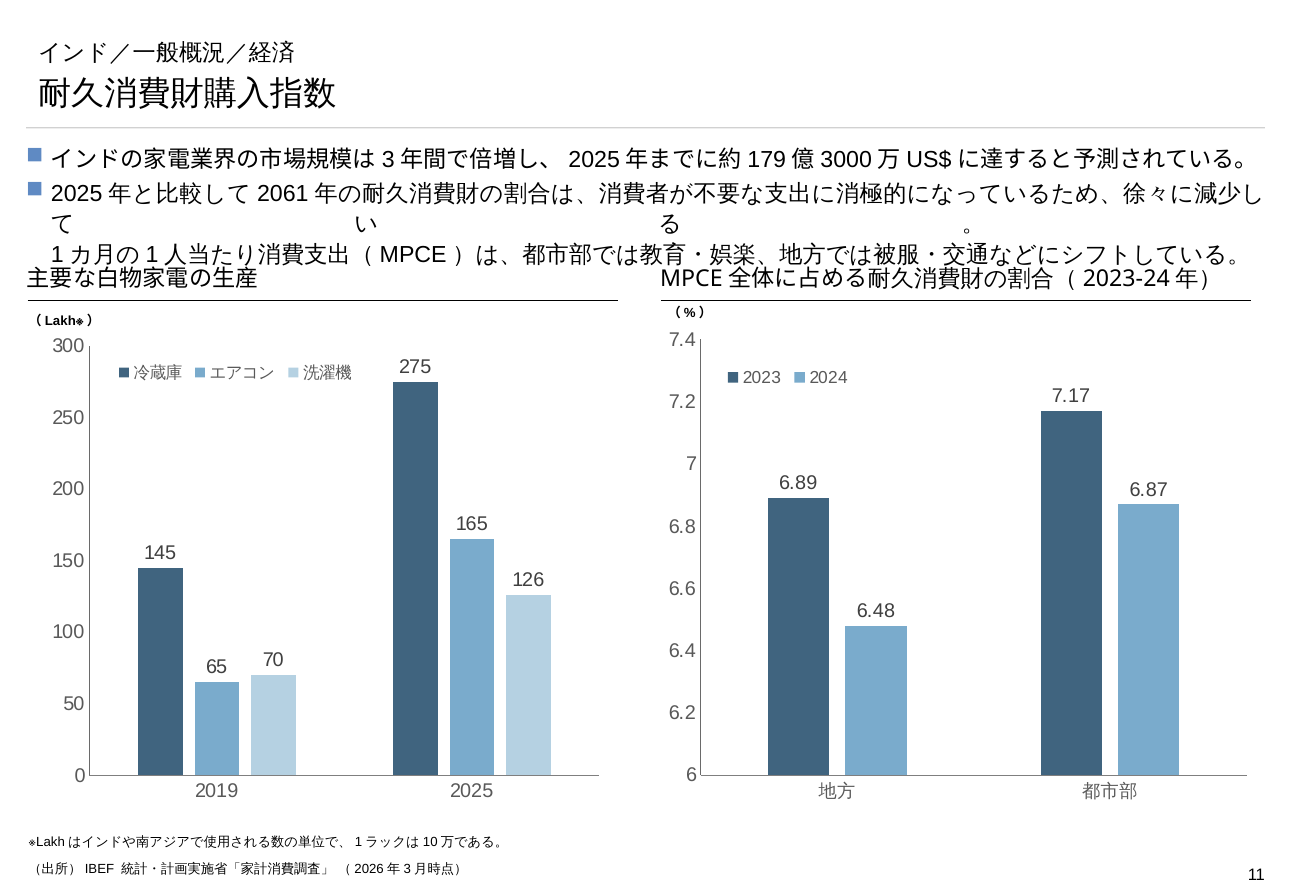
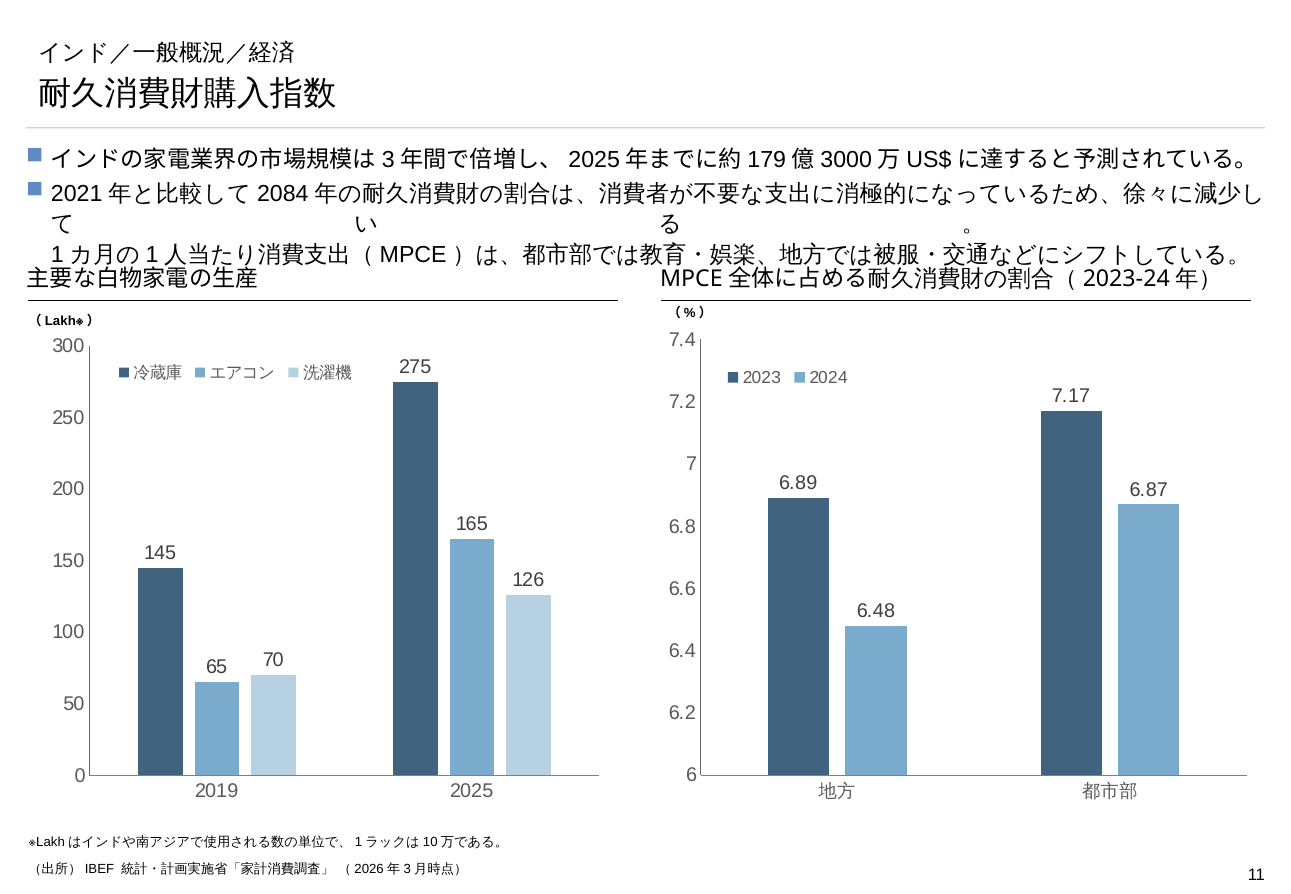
2025: 2025 -> 2021 (77, 194)
2061: 2061 -> 2084 (283, 194)
